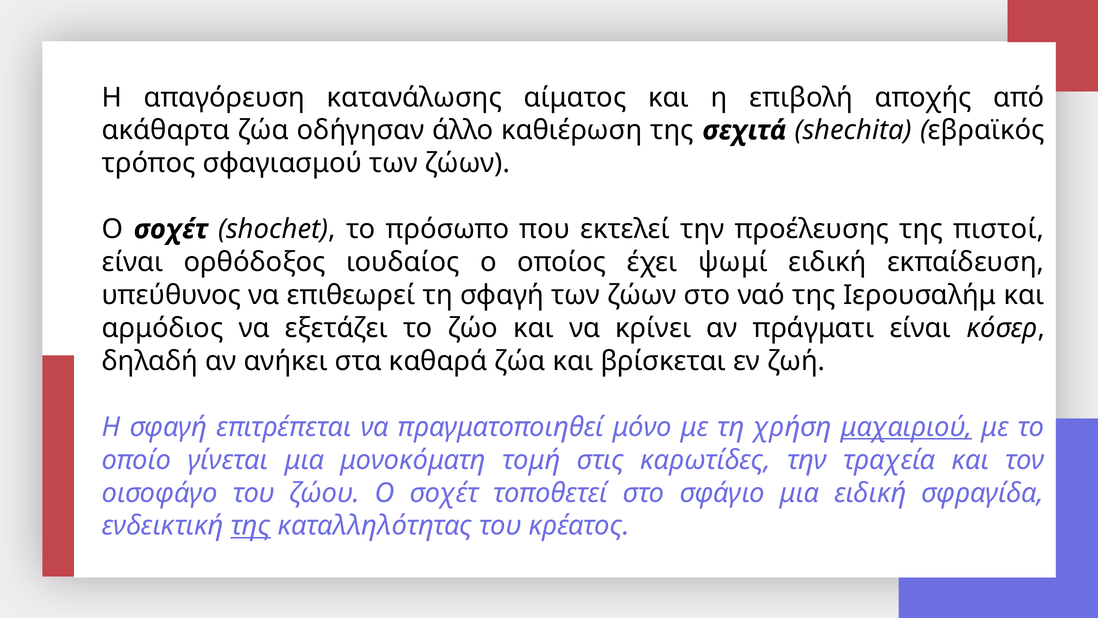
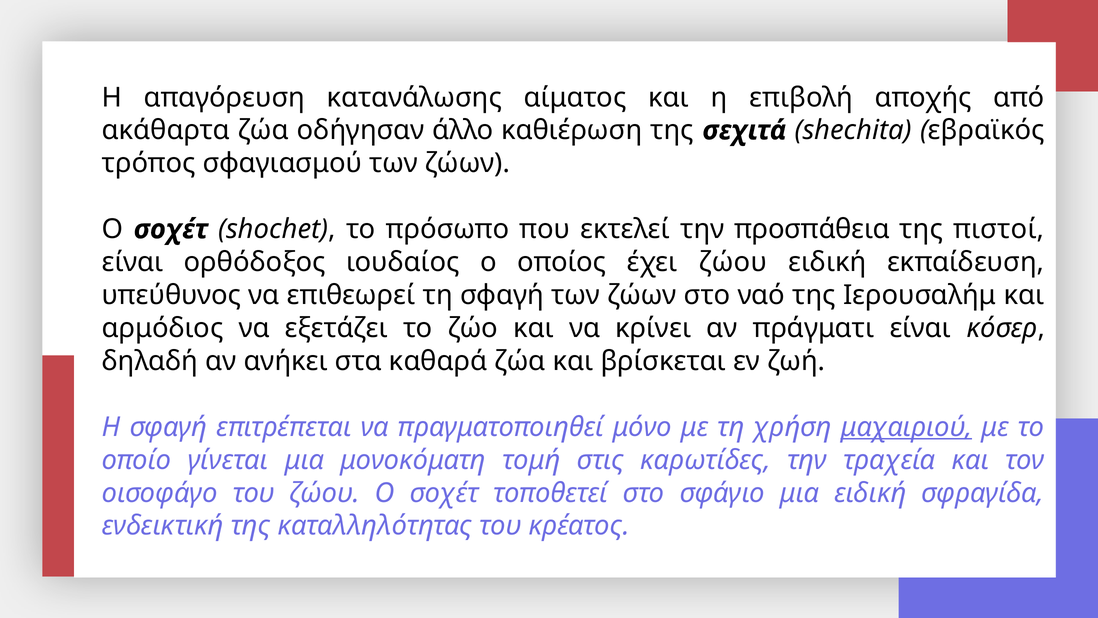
προέλευσης: προέλευσης -> προσπάθεια (812, 229)
έχει ψωμί: ψωμί -> ζώου (733, 262)
της underline: present -> none (251, 526)
